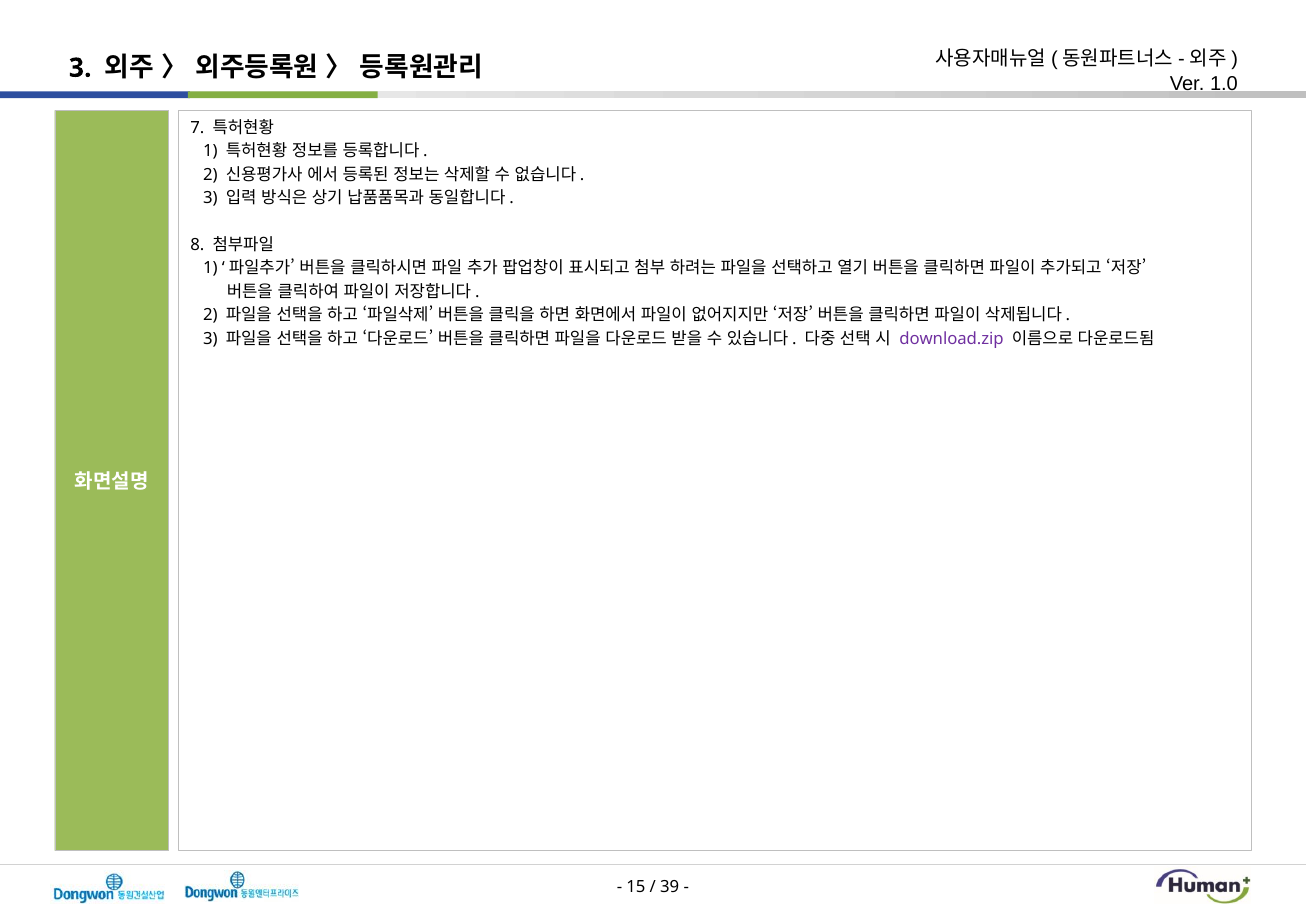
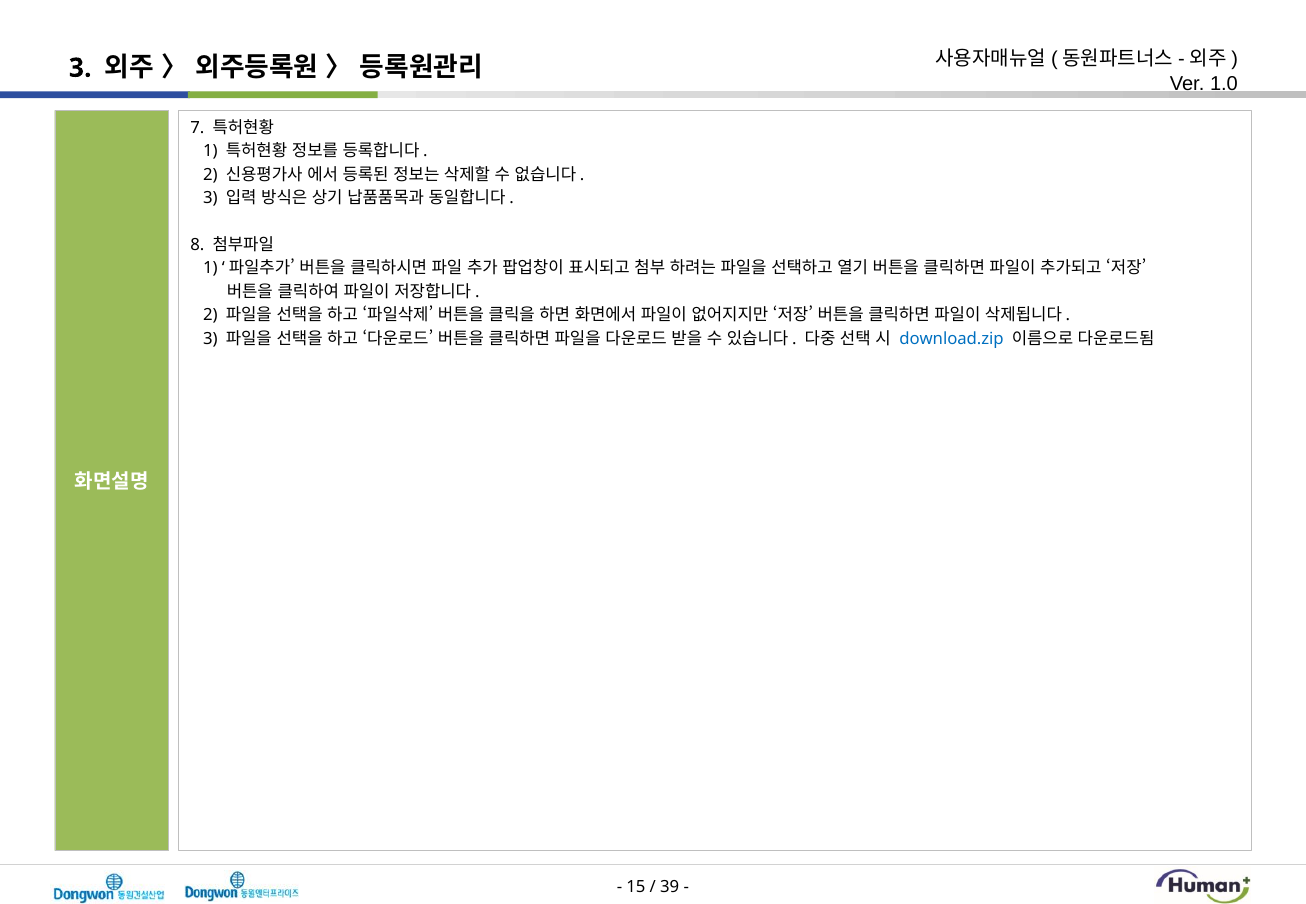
download.zip colour: purple -> blue (952, 339)
